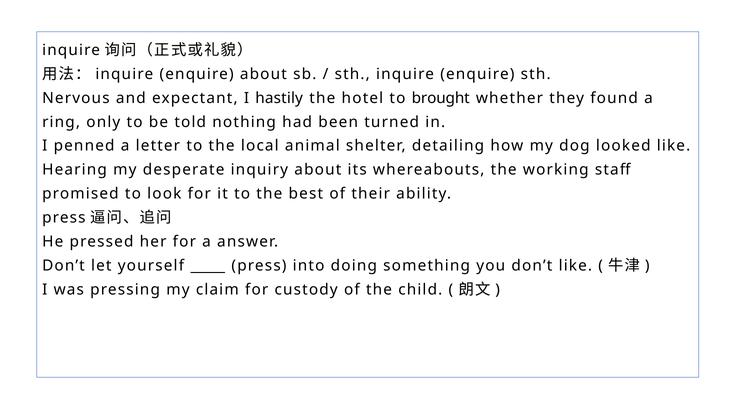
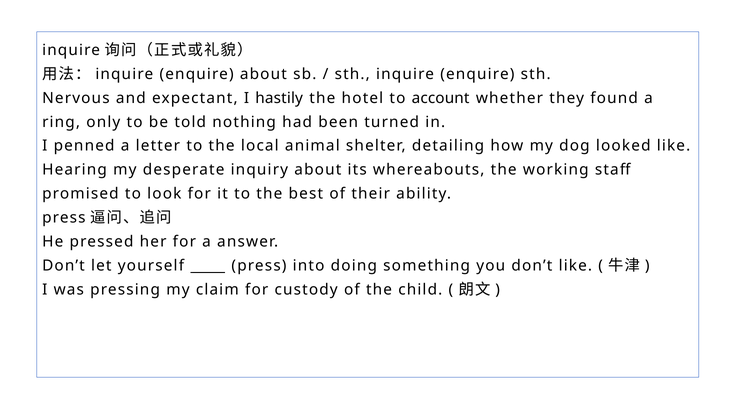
brought: brought -> account (441, 98)
